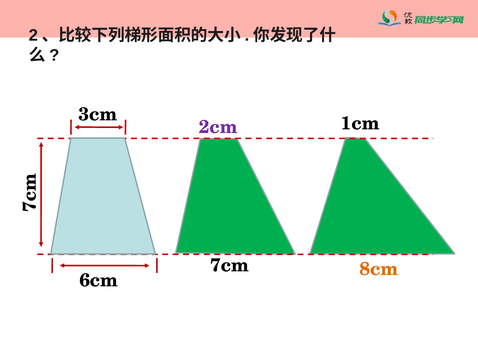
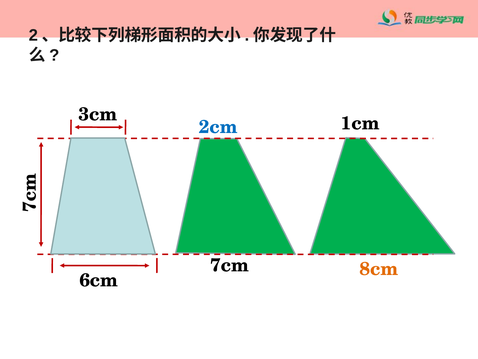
2cm colour: purple -> blue (218, 127)
